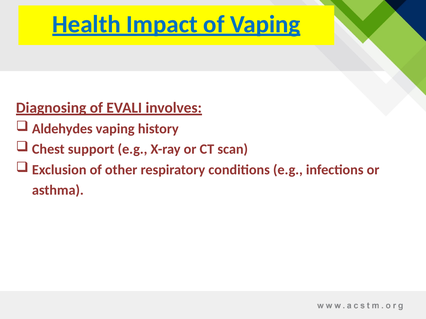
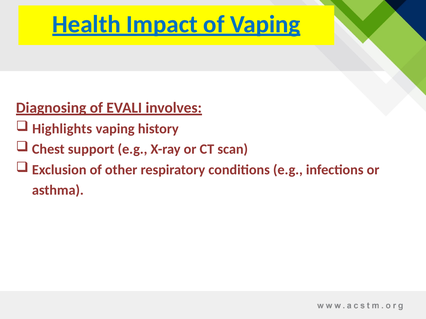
Aldehydes: Aldehydes -> Highlights (62, 129)
